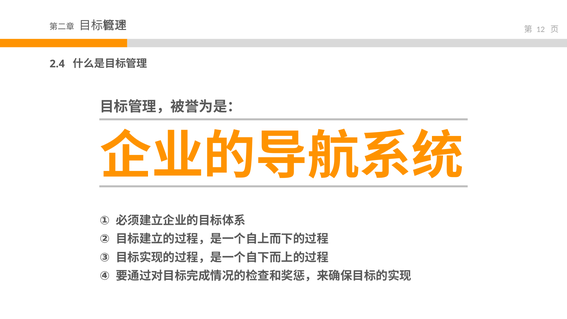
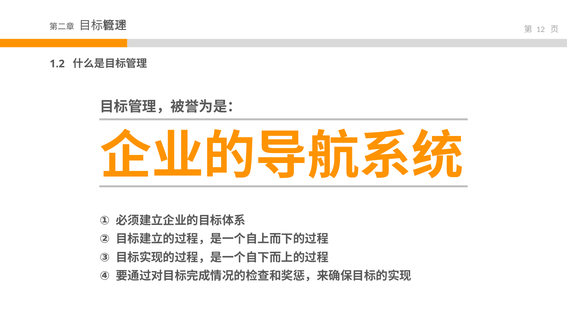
2.4: 2.4 -> 1.2 (57, 64)
